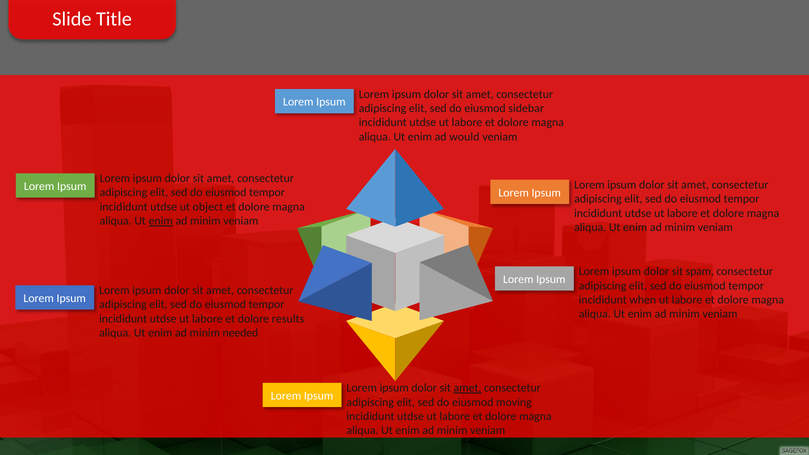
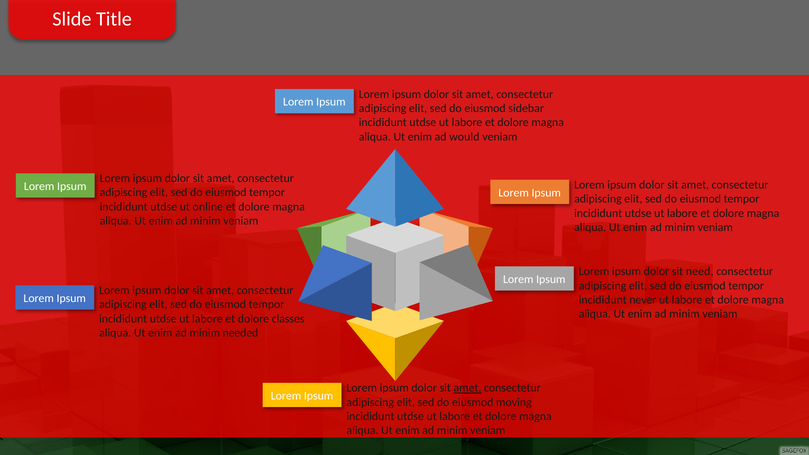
object: object -> online (208, 207)
enim underline: present -> none (161, 221)
spam: spam -> need (700, 272)
when: when -> never (643, 300)
results: results -> classes (288, 319)
